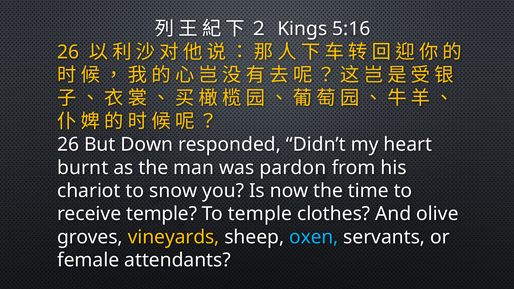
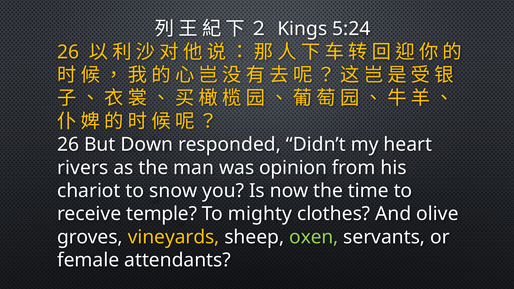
5:16: 5:16 -> 5:24 (351, 29)
burnt: burnt -> rivers (83, 168)
pardon: pardon -> opinion (293, 168)
To temple: temple -> mighty (260, 214)
oxen colour: light blue -> light green (314, 237)
